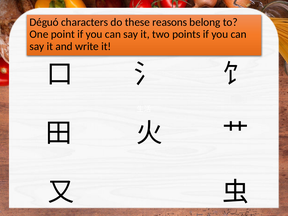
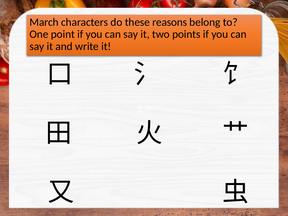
Déguó: Déguó -> March (44, 22)
